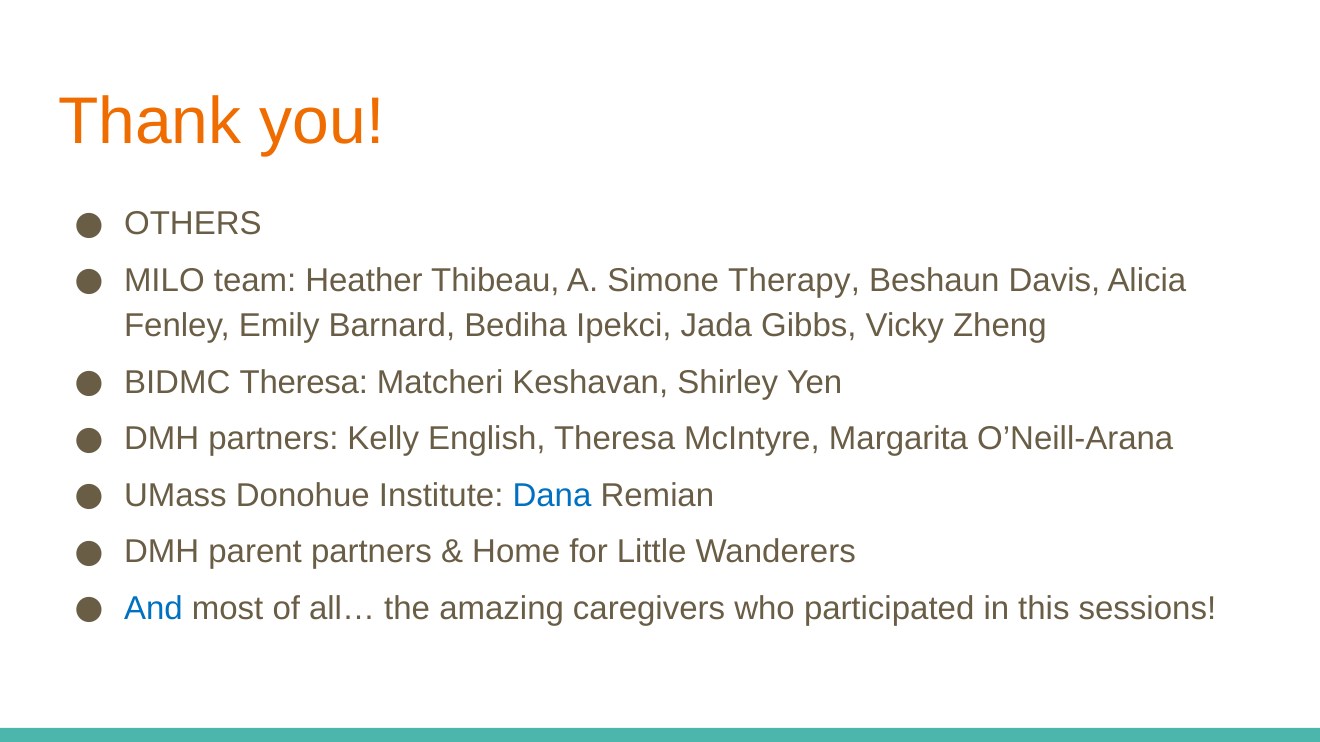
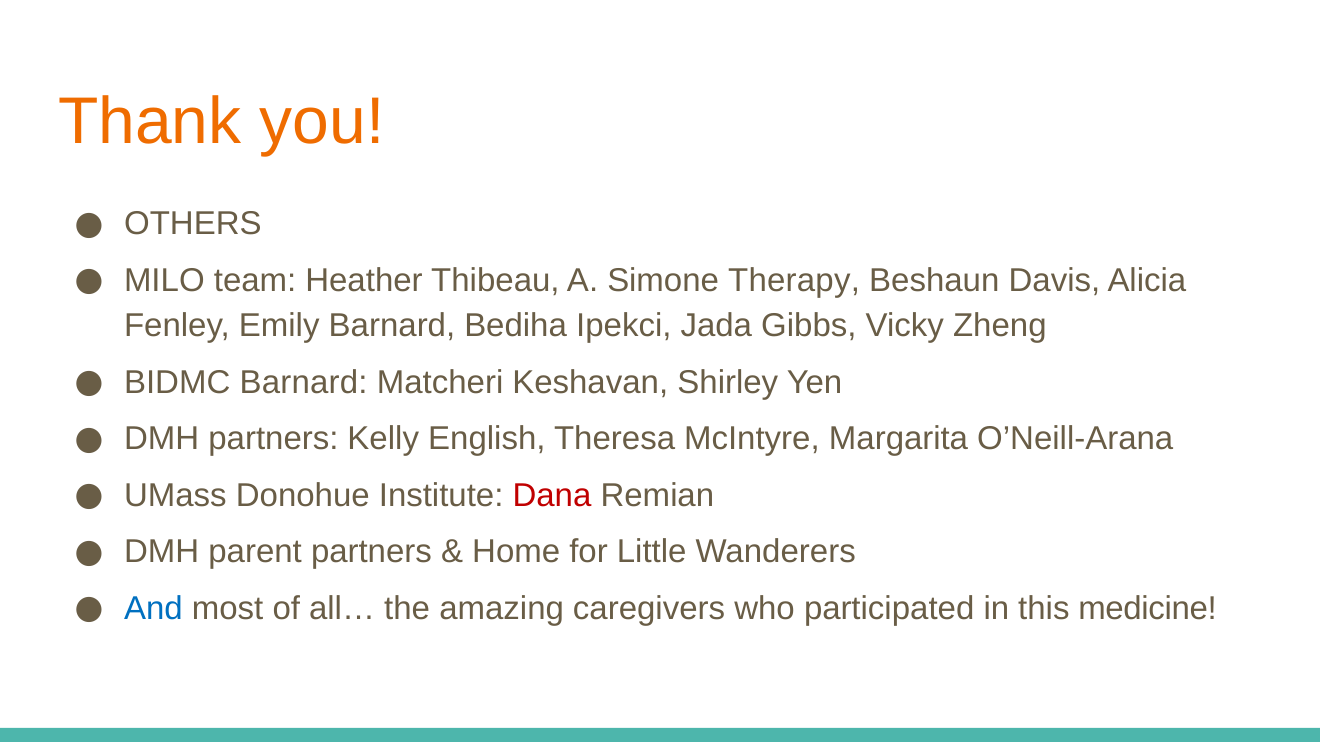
BIDMC Theresa: Theresa -> Barnard (304, 383)
Dana colour: blue -> red (552, 496)
sessions: sessions -> medicine (1148, 609)
